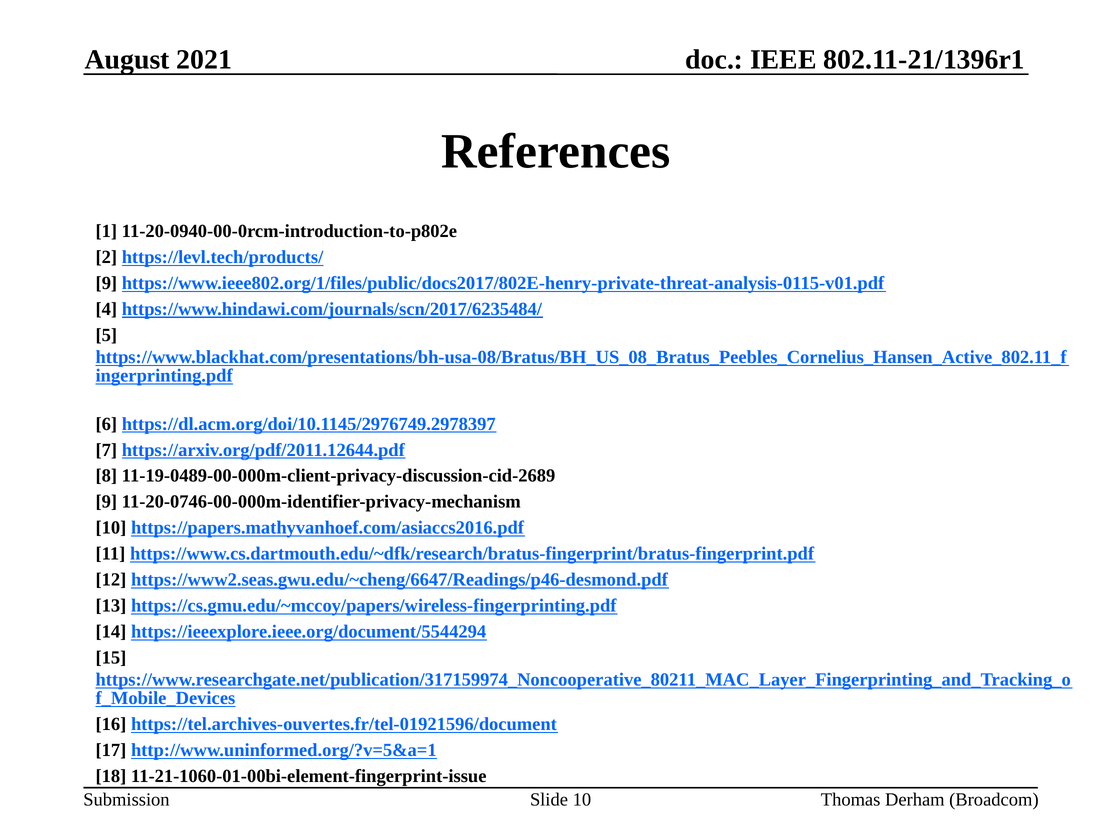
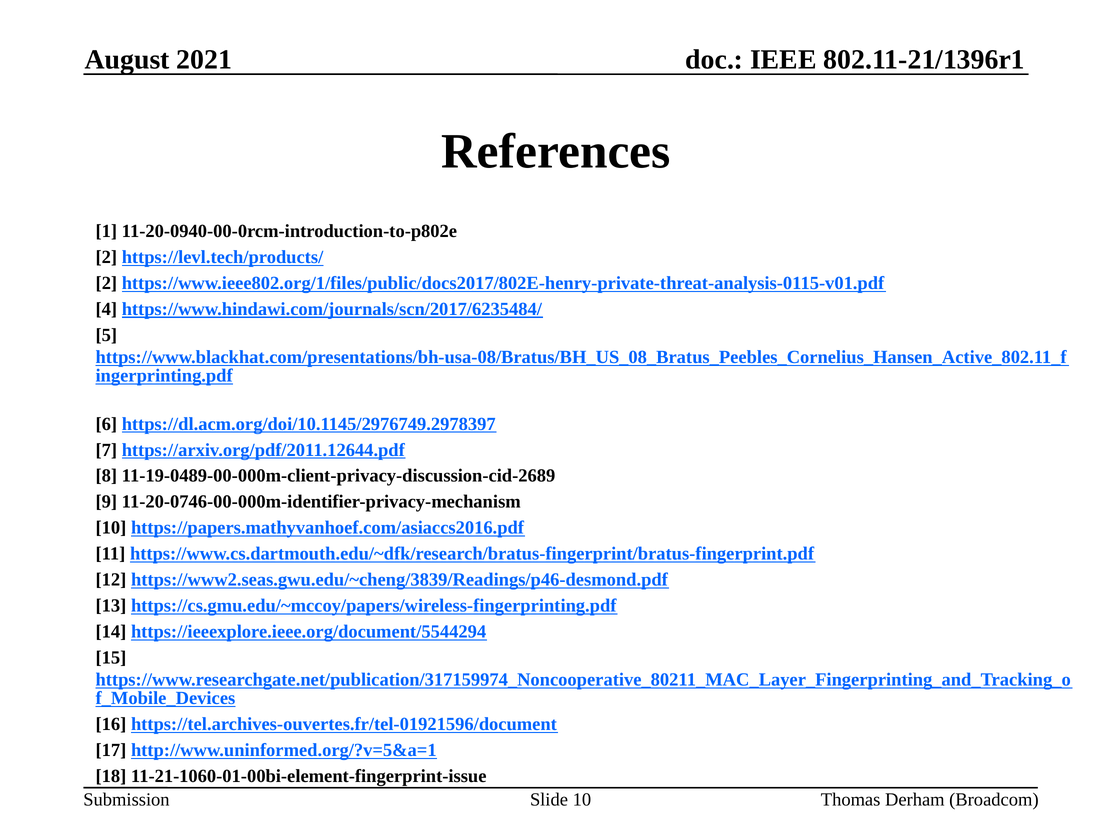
9: 9 -> 2 (106, 283)
https://www2.seas.gwu.edu/~cheng/6647/Readings/p46-desmond.pdf: https://www2.seas.gwu.edu/~cheng/6647/Readings/p46-desmond.pdf -> https://www2.seas.gwu.edu/~cheng/3839/Readings/p46-desmond.pdf (399, 580)
